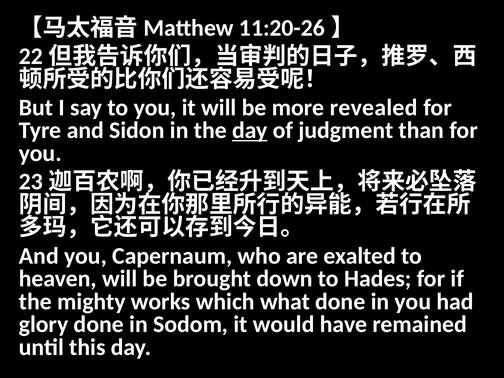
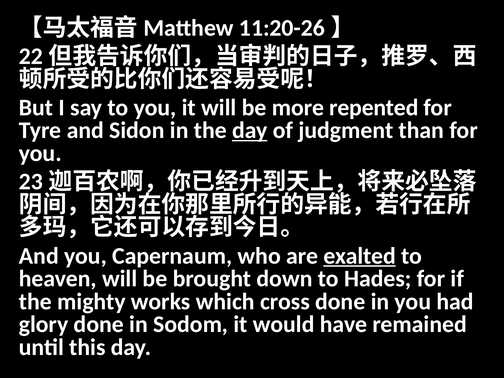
revealed: revealed -> repented (374, 108)
exalted underline: none -> present (360, 256)
what: what -> cross (285, 302)
